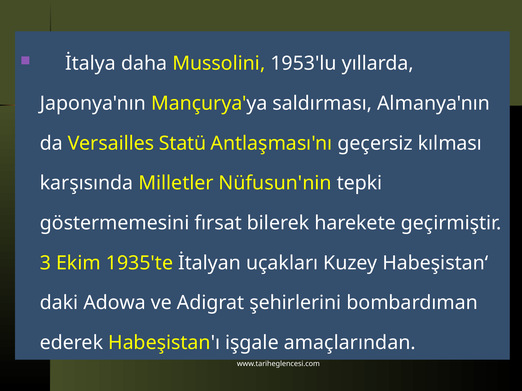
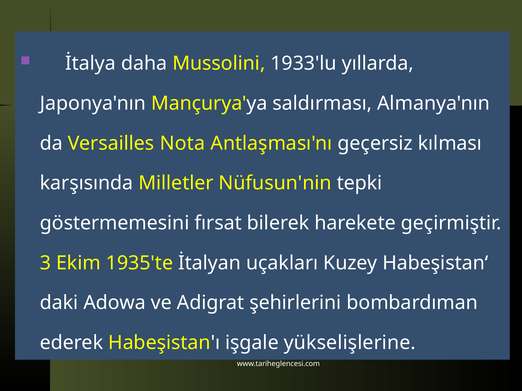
1953'lu: 1953'lu -> 1933'lu (304, 64)
Statü: Statü -> Nota (182, 143)
amaçlarından: amaçlarından -> yükselişlerine (350, 343)
